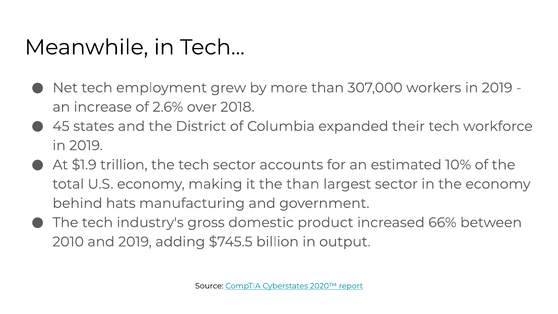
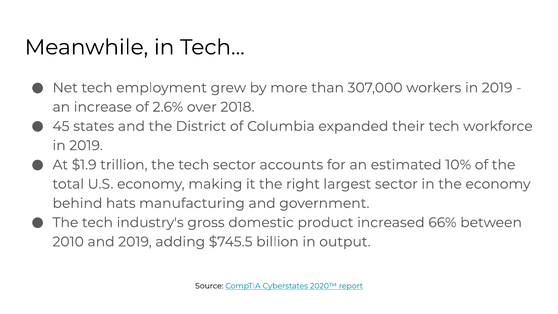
the than: than -> right (303, 184)
